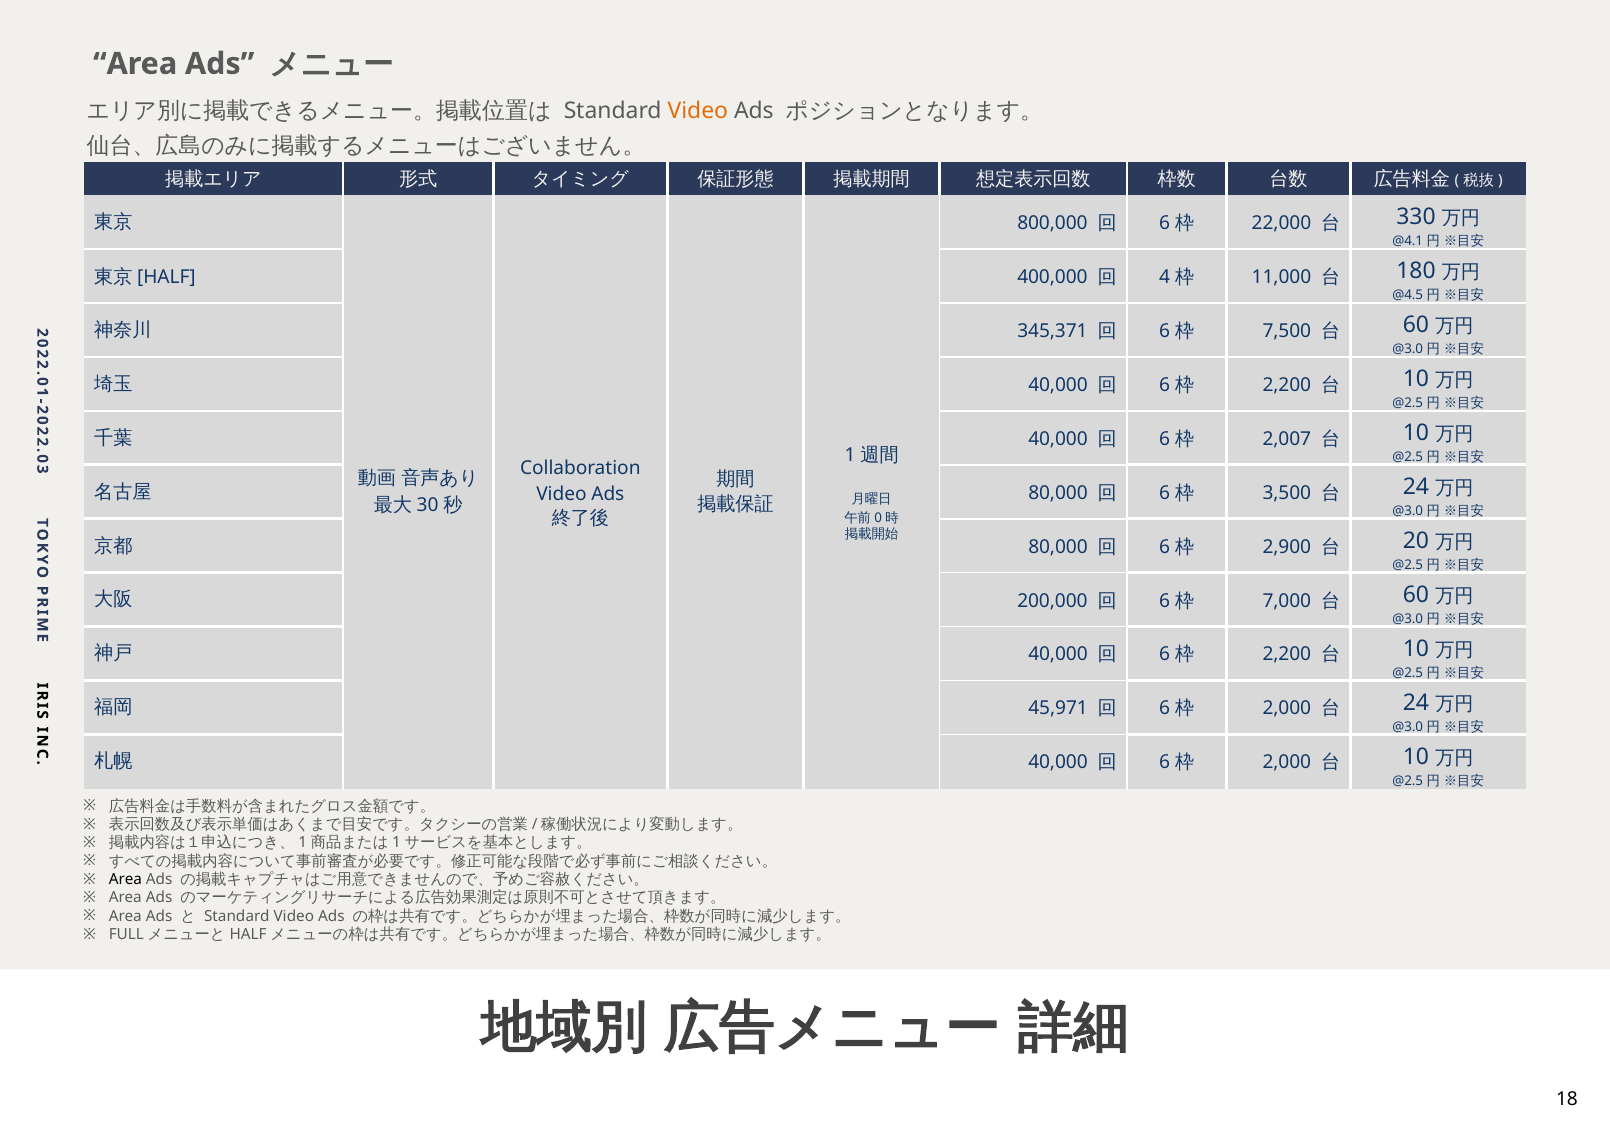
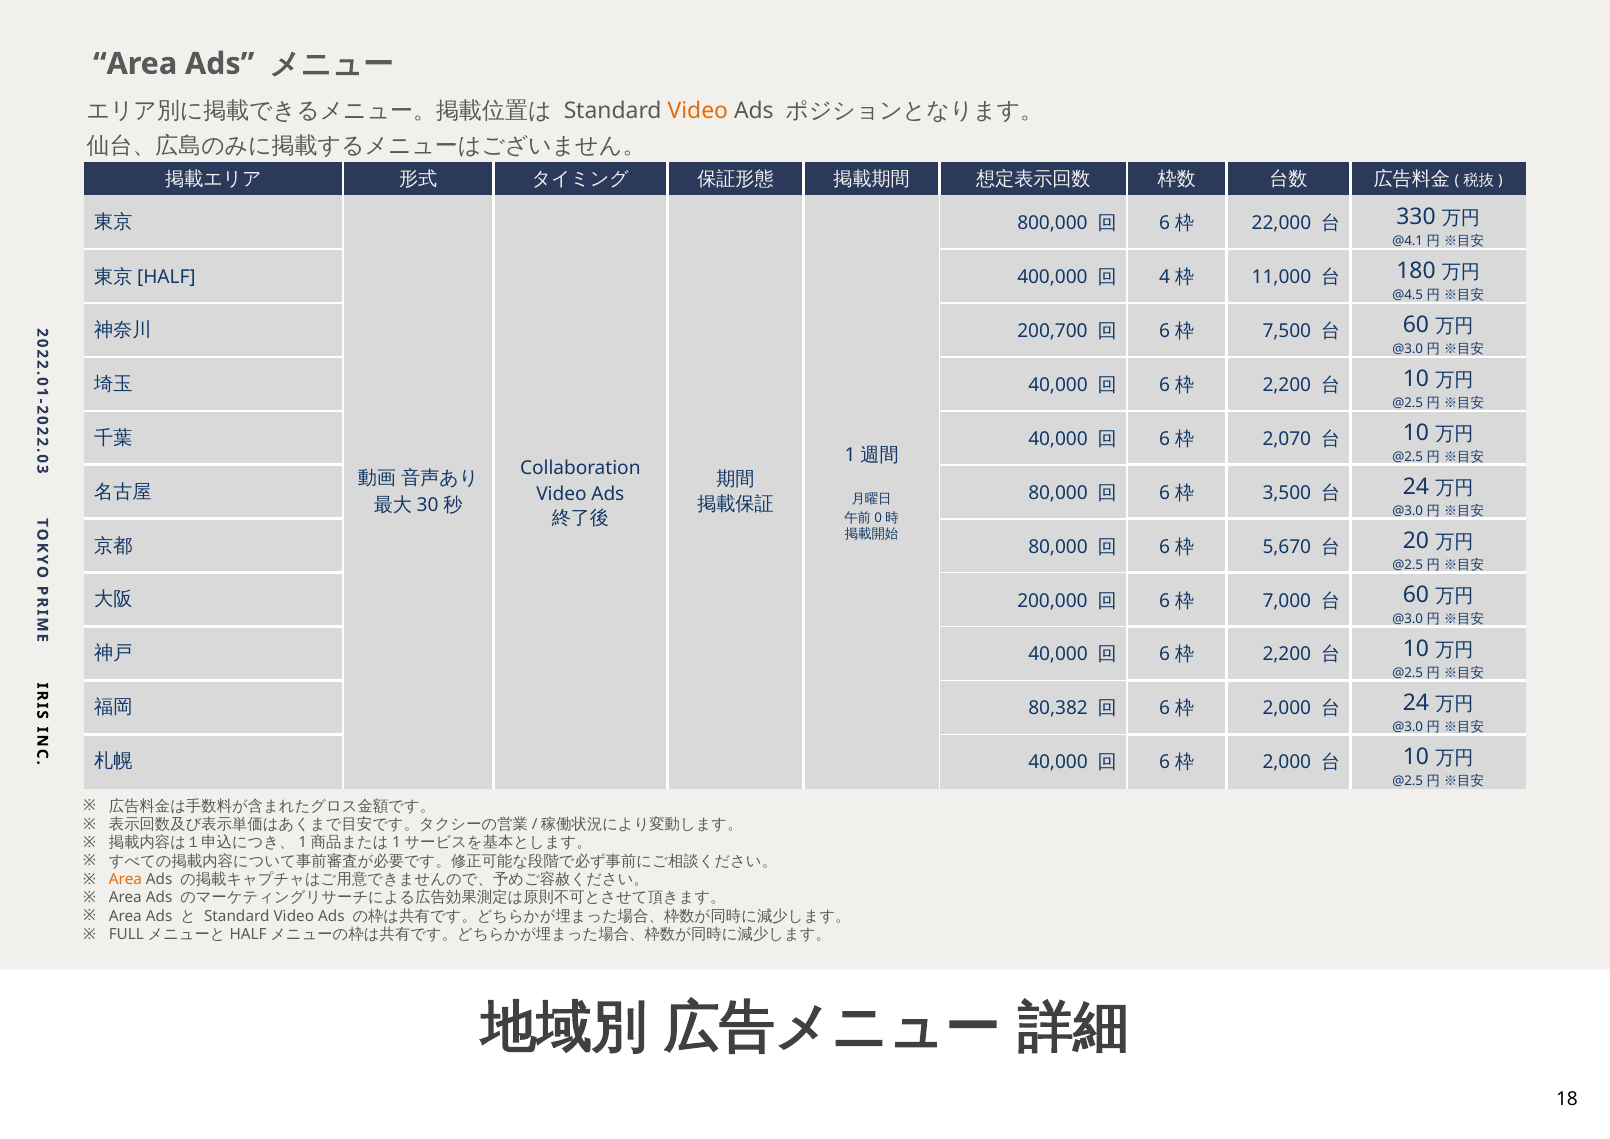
345,371: 345,371 -> 200,700 (1052, 331)
2,007: 2,007 -> 2,070 (1287, 439)
2,900: 2,900 -> 5,670 (1287, 546)
45,971: 45,971 -> 80,382 (1058, 708)
Area colour: black -> orange (125, 879)
